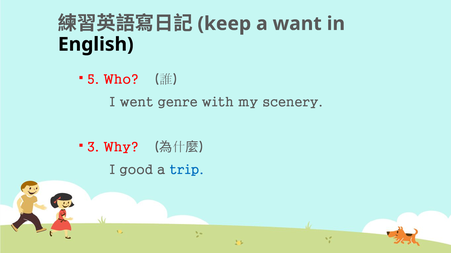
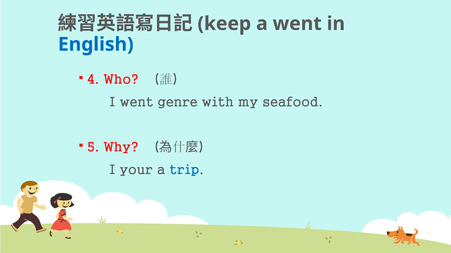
a want: want -> went (297, 24)
English colour: black -> blue (96, 45)
5: 5 -> 4 (93, 80)
scenery: scenery -> seafood (293, 102)
3: 3 -> 5 (93, 148)
good: good -> your (136, 170)
